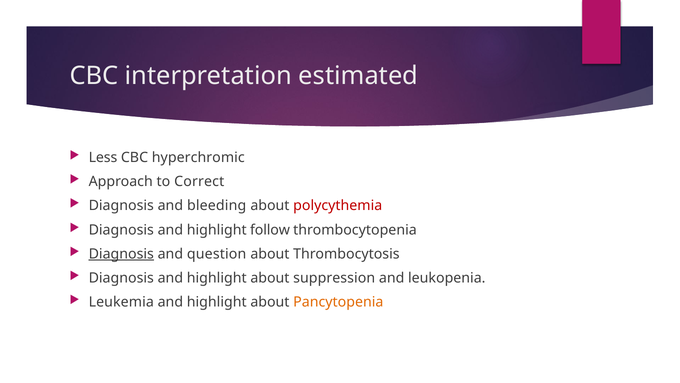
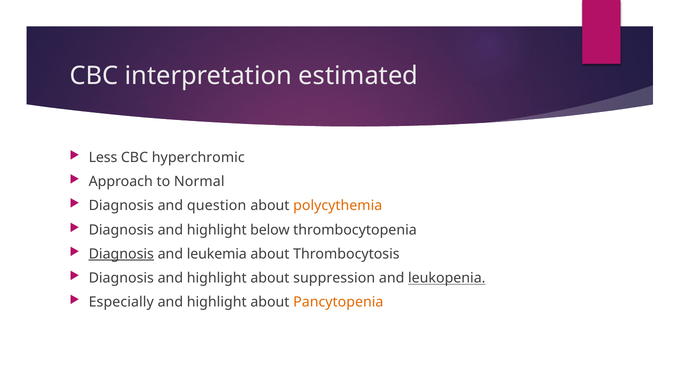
Correct: Correct -> Normal (199, 181)
bleeding: bleeding -> question (217, 205)
polycythemia colour: red -> orange (338, 205)
follow: follow -> below (270, 230)
question: question -> leukemia (217, 254)
leukopenia underline: none -> present (447, 278)
Leukemia: Leukemia -> Especially (121, 302)
